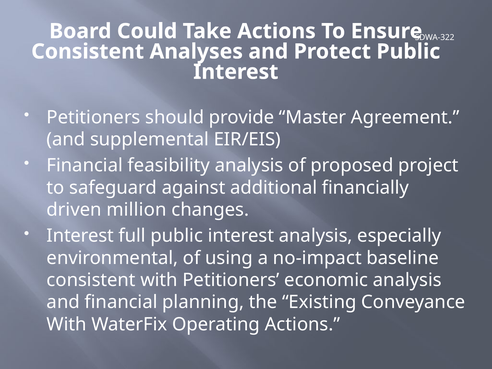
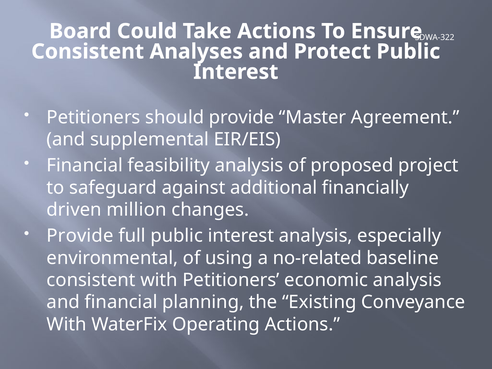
Interest: Interest -> Provide (80, 236)
no-impact: no-impact -> no-related (317, 258)
